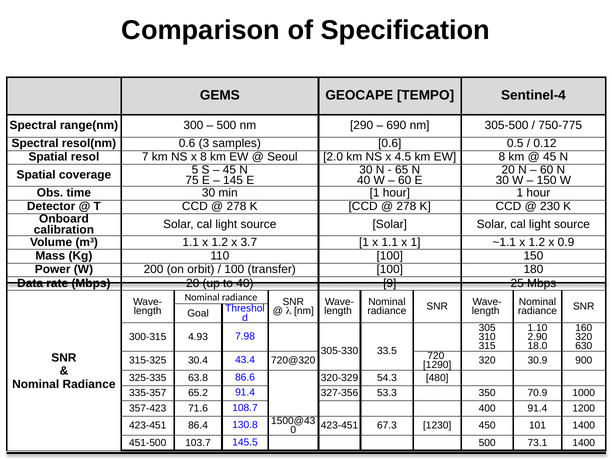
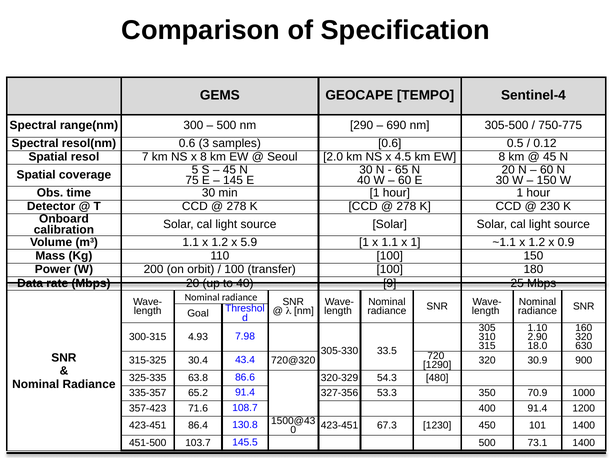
3.7: 3.7 -> 5.9 (249, 242)
